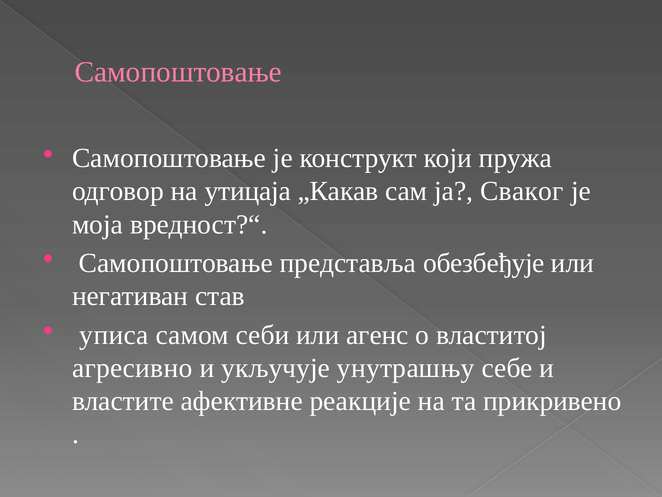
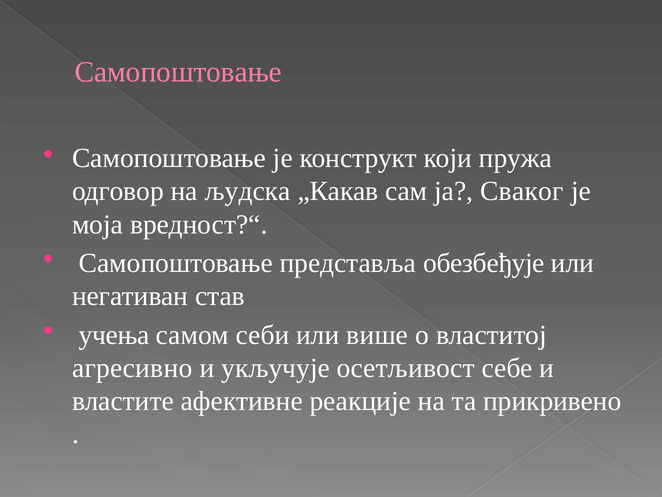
утицаја: утицаја -> људска (248, 191)
уписа: уписа -> учења (114, 335)
агенс: агенс -> више (377, 335)
унутрашњу: унутрашњу -> осетљивост (406, 368)
